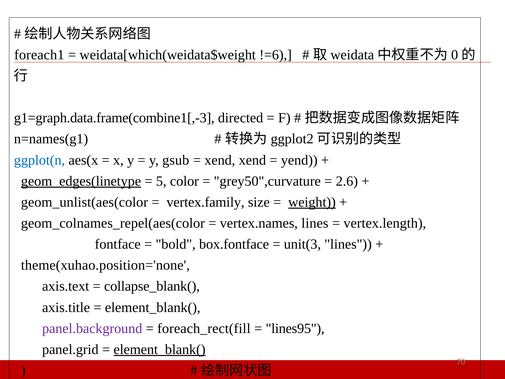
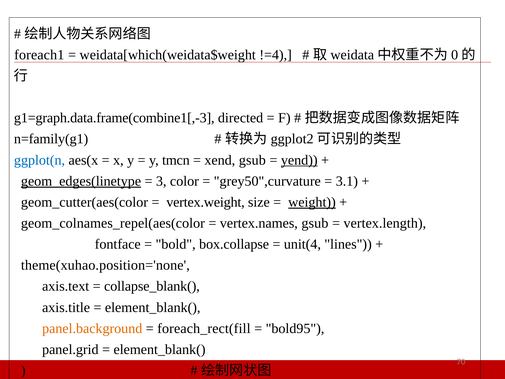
!=6: !=6 -> !=4 (276, 55)
n=names(g1: n=names(g1 -> n=family(g1 (51, 139)
gsub: gsub -> tmcn (176, 160)
xend xend: xend -> gsub (252, 160)
yend underline: none -> present (299, 160)
5: 5 -> 3 (161, 181)
2.6: 2.6 -> 3.1 (347, 181)
geom_unlist(aes(color: geom_unlist(aes(color -> geom_cutter(aes(color (85, 202)
vertex.family: vertex.family -> vertex.weight (206, 202)
vertex.names lines: lines -> gsub (315, 223)
box.fontface: box.fontface -> box.collapse (234, 244)
unit(3: unit(3 -> unit(4 (302, 244)
panel.background colour: purple -> orange (92, 328)
lines95: lines95 -> bold95 (295, 328)
element_blank( underline: present -> none (160, 349)
